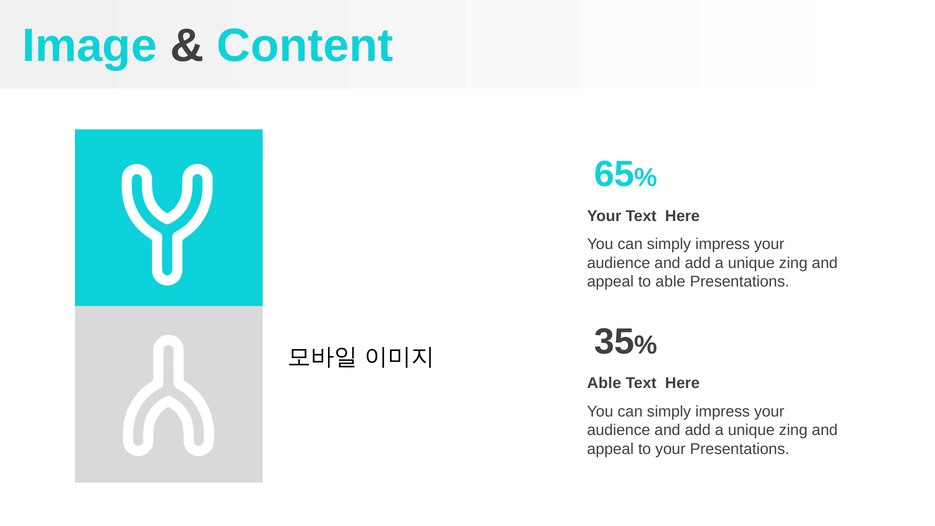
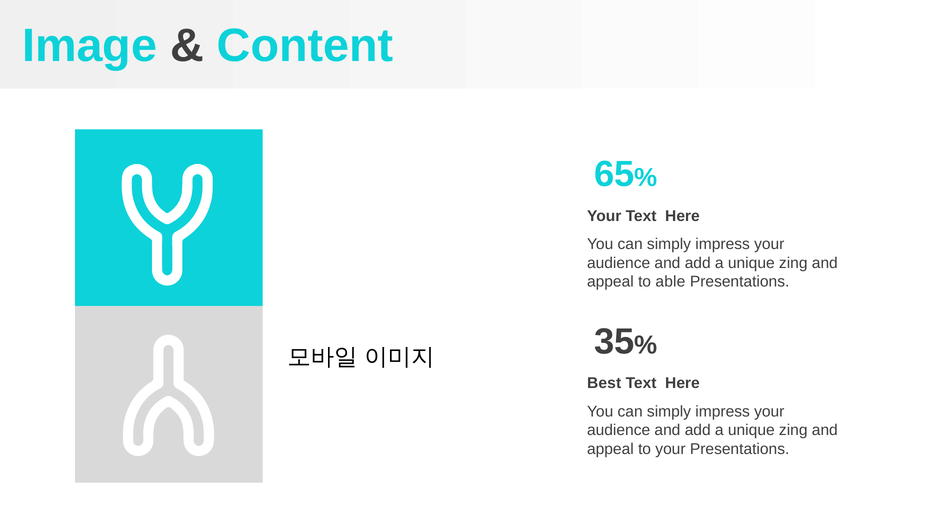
Able: Able -> Best (604, 383)
